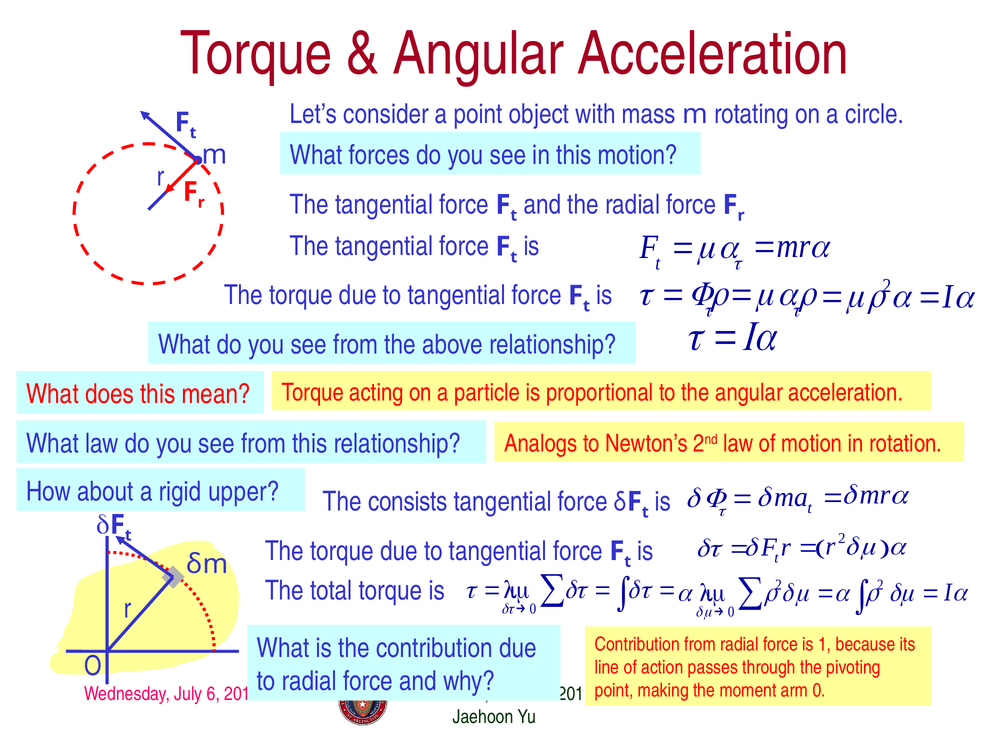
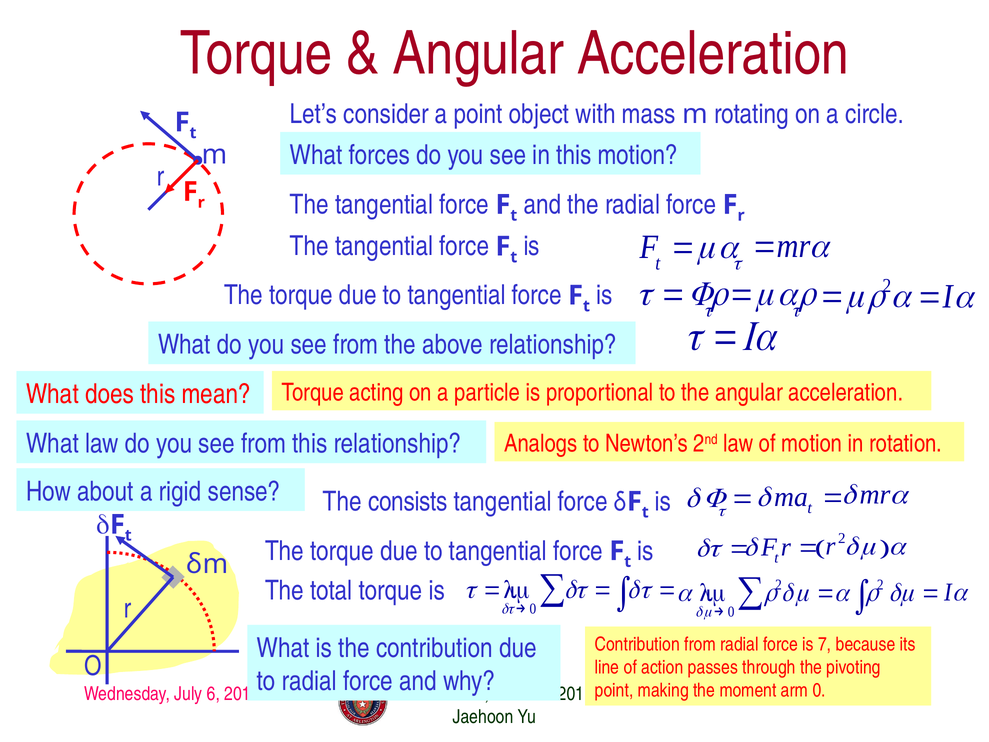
upper: upper -> sense (244, 491)
is 1: 1 -> 7 (825, 644)
